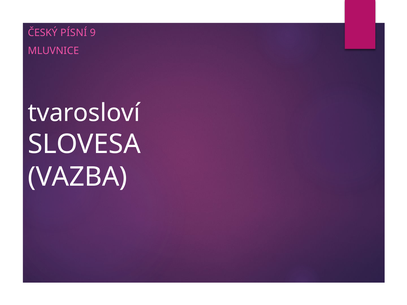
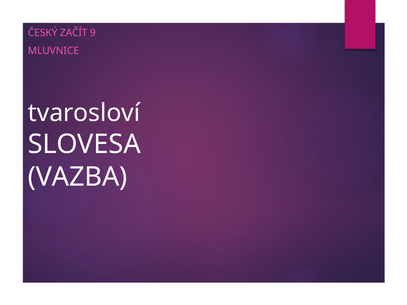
PÍSNÍ: PÍSNÍ -> ZAČÍT (74, 33)
